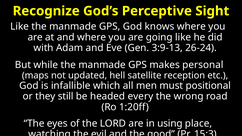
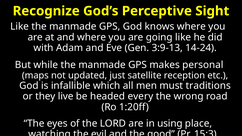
26-24: 26-24 -> 14-24 (201, 48)
hell: hell -> just (117, 75)
positional: positional -> traditions (208, 86)
still: still -> live (66, 96)
